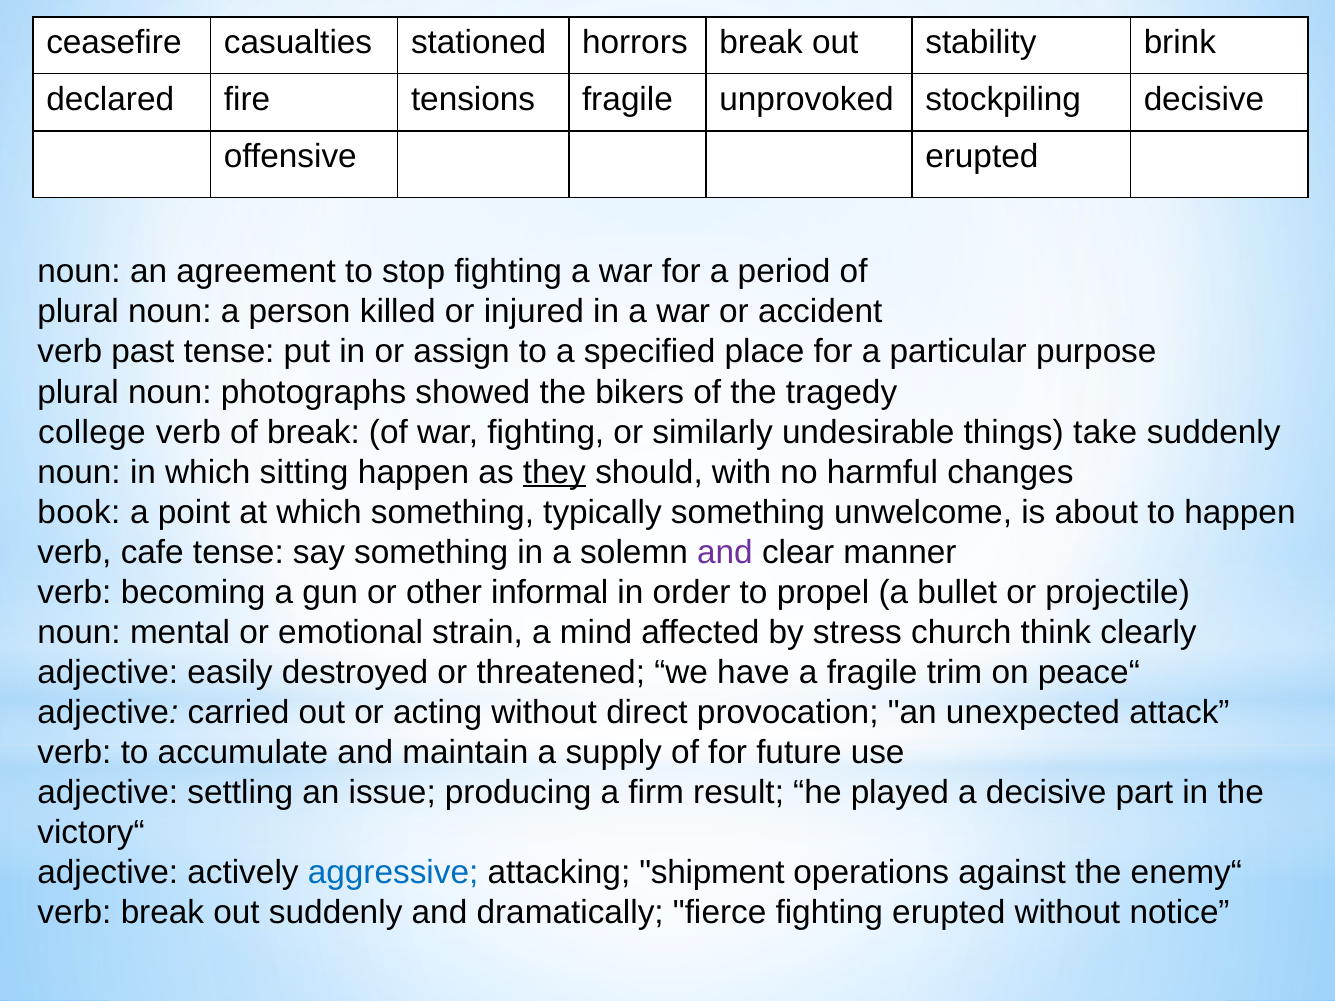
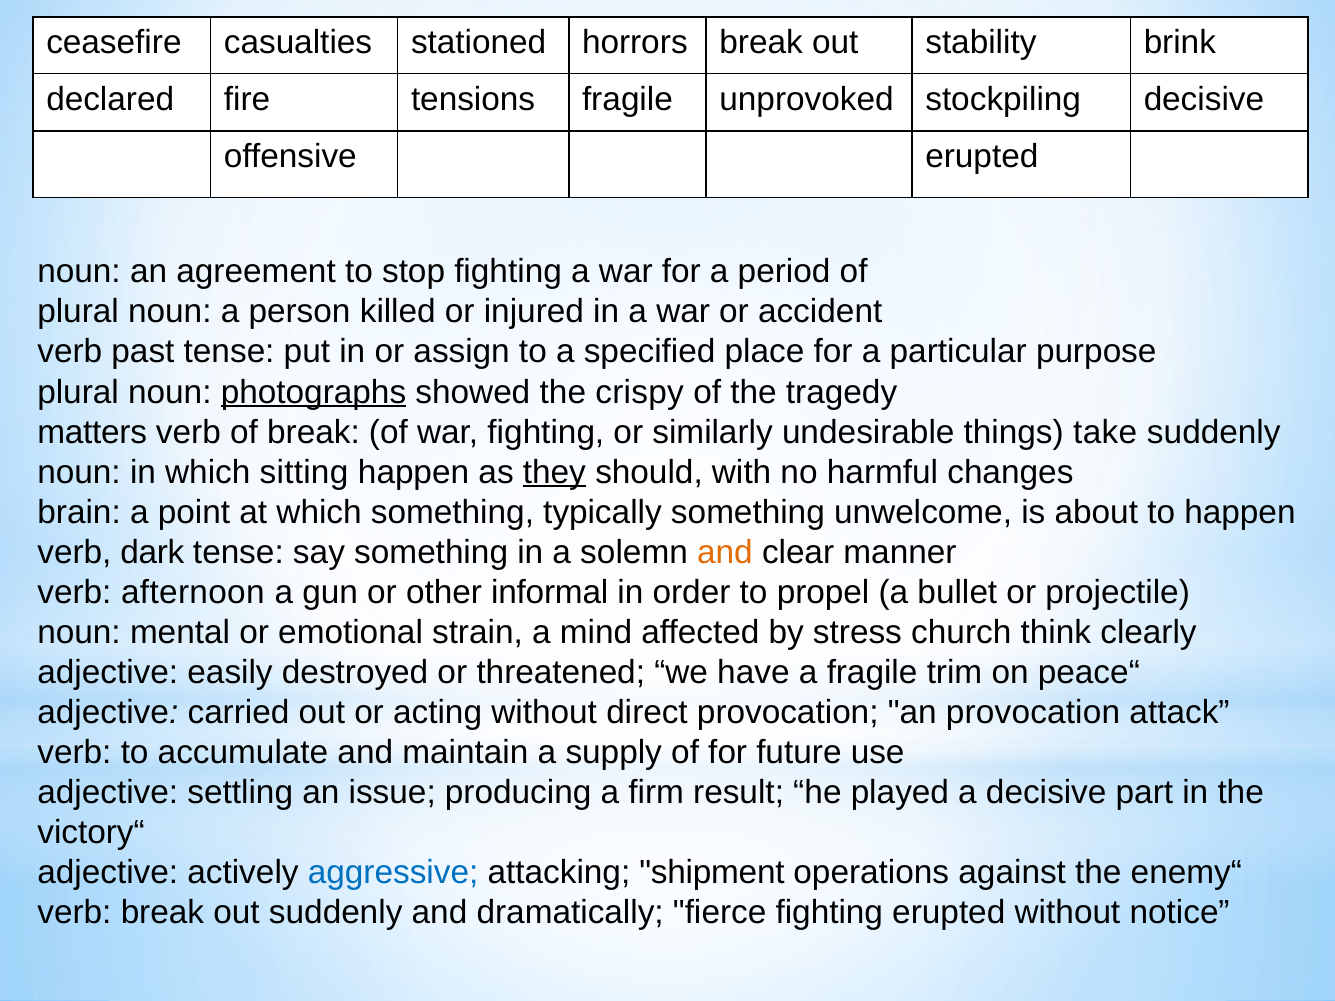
photographs underline: none -> present (313, 392)
bikers: bikers -> crispy (640, 392)
college: college -> matters (92, 432)
book: book -> brain (79, 512)
cafe: cafe -> dark (152, 552)
and colour: purple -> orange (725, 552)
becoming: becoming -> afternoon (193, 592)
an unexpected: unexpected -> provocation (1033, 713)
